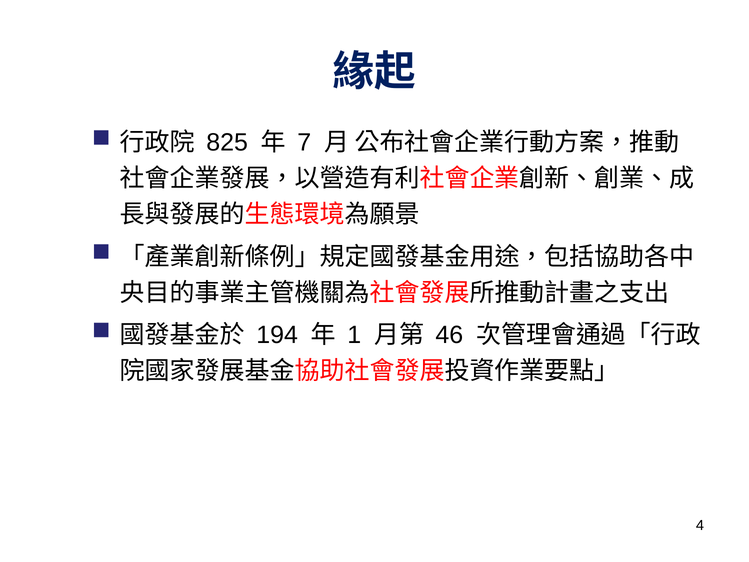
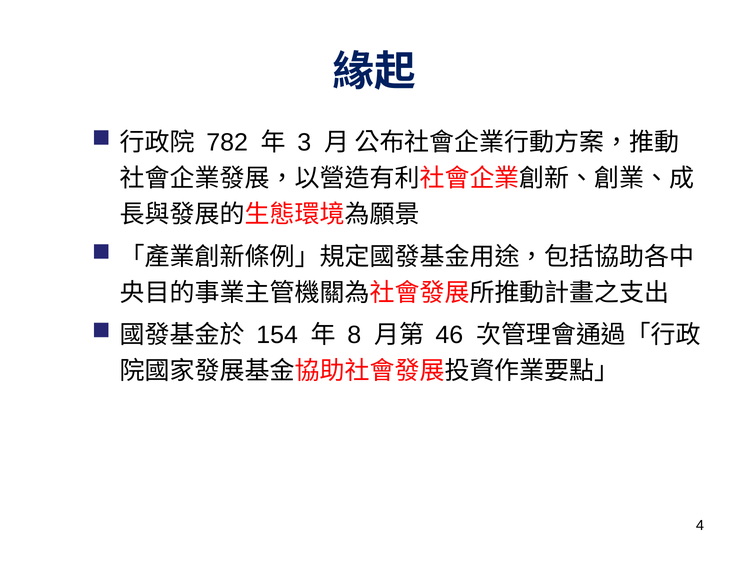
825: 825 -> 782 (227, 143)
7: 7 -> 3 (304, 143)
194: 194 -> 154 (277, 335)
1: 1 -> 8 (354, 335)
